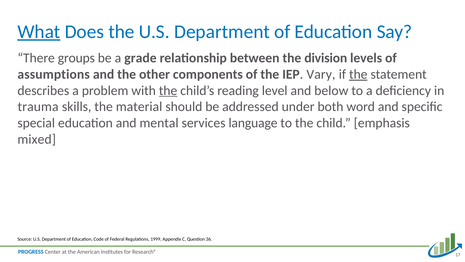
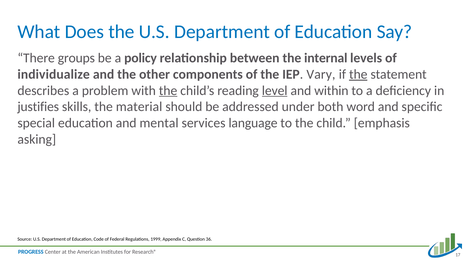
What underline: present -> none (39, 32)
grade: grade -> policy (141, 58)
division: division -> internal (326, 58)
assumptions: assumptions -> individualize (54, 74)
level underline: none -> present (275, 90)
below: below -> within (331, 90)
trauma: trauma -> justifies (38, 107)
mixed: mixed -> asking (37, 139)
